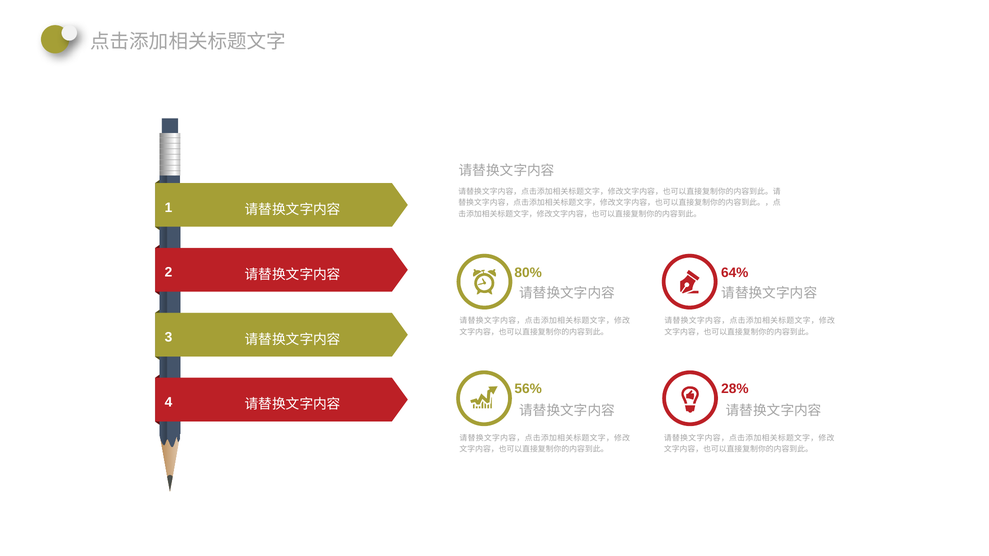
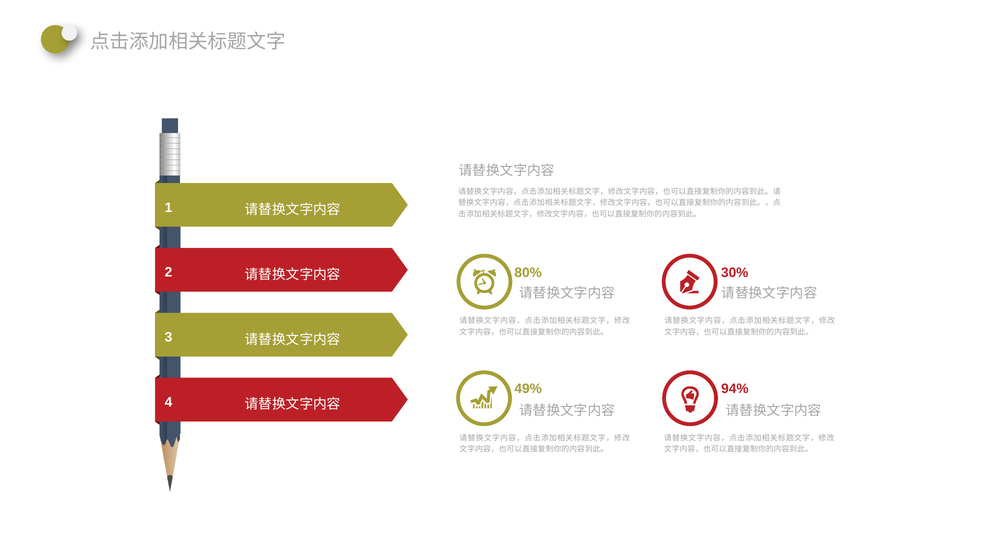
64%: 64% -> 30% (735, 273)
56%: 56% -> 49% (528, 389)
28%: 28% -> 94% (735, 389)
